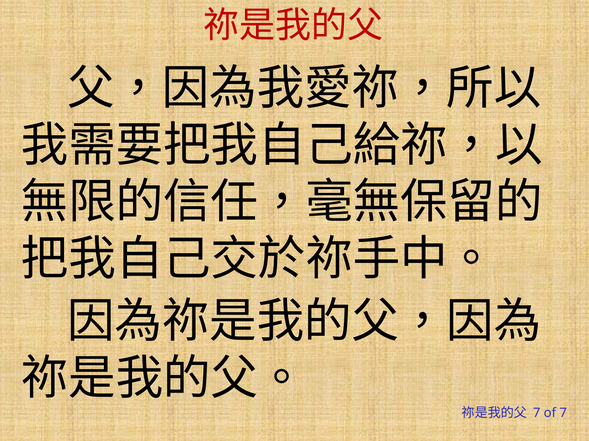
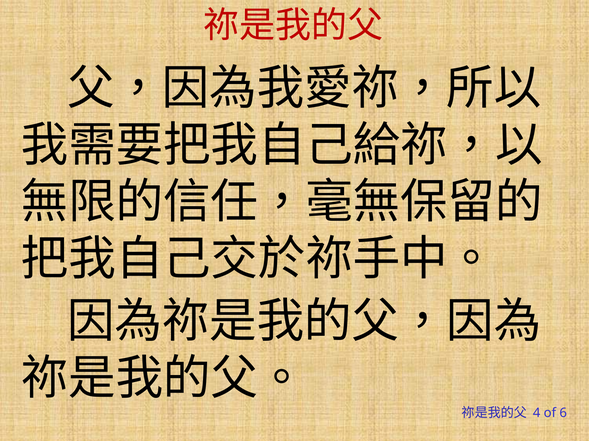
7: 7 -> 4 (537, 413)
of 7: 7 -> 6 (563, 413)
